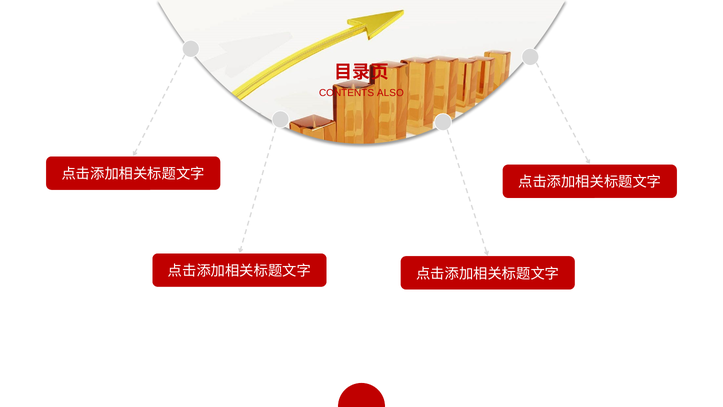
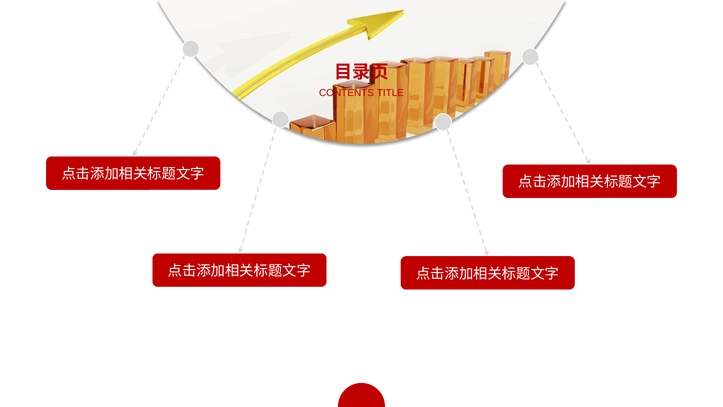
ALSO: ALSO -> TITLE (390, 93)
